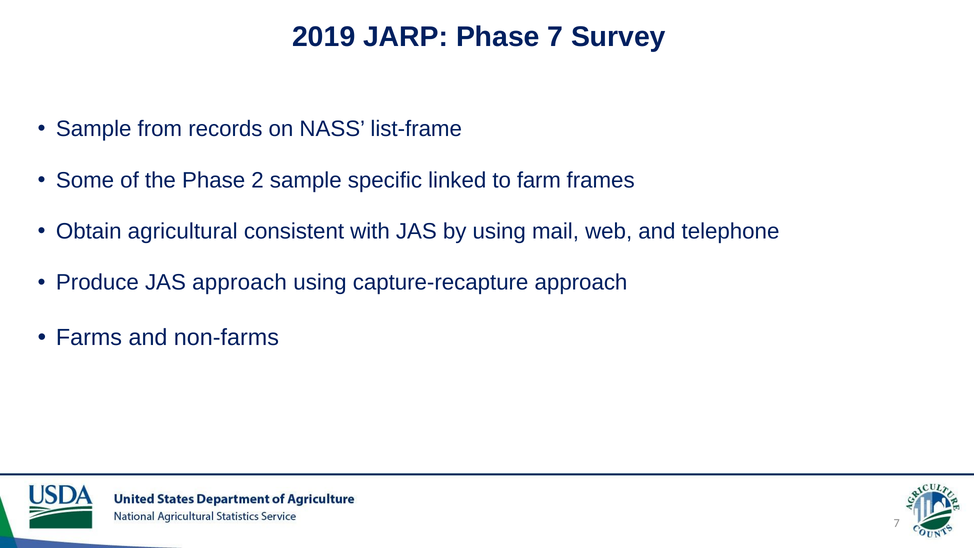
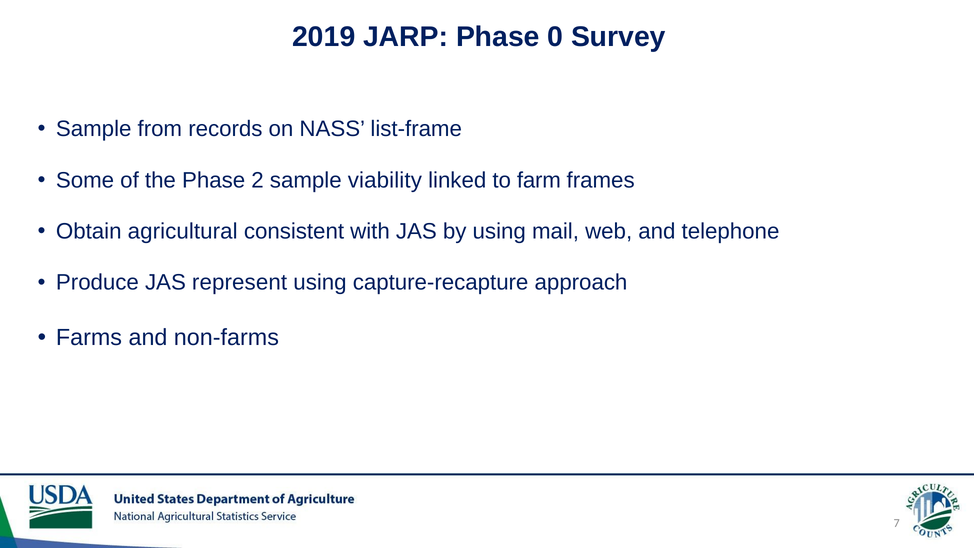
Phase 7: 7 -> 0 (555, 37)
specific: specific -> viability (385, 180)
JAS approach: approach -> represent (240, 283)
